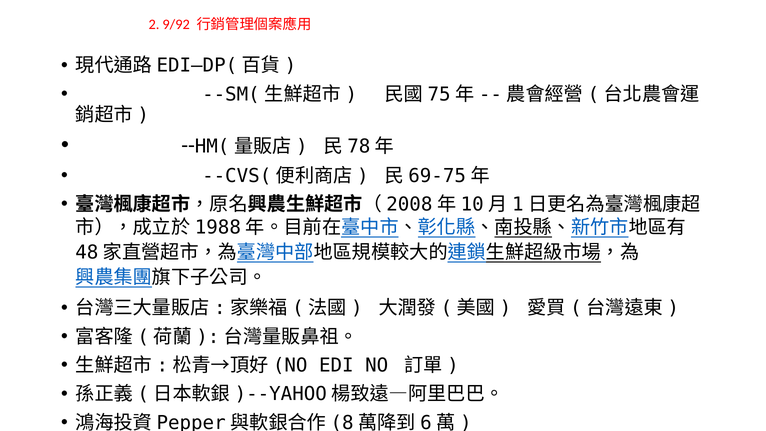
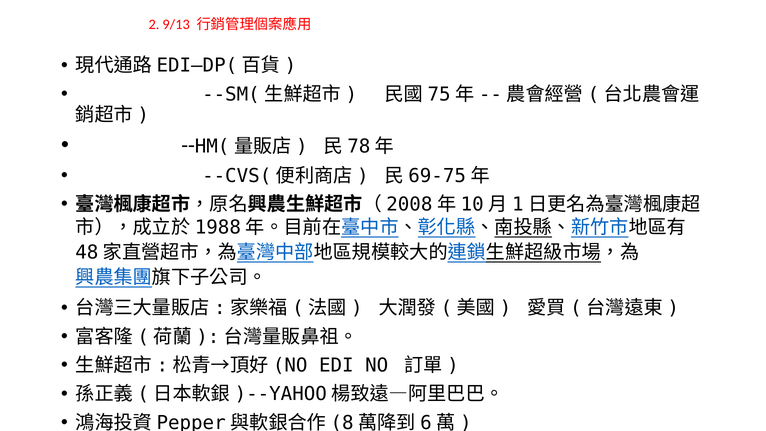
9/92: 9/92 -> 9/13 (176, 24)
